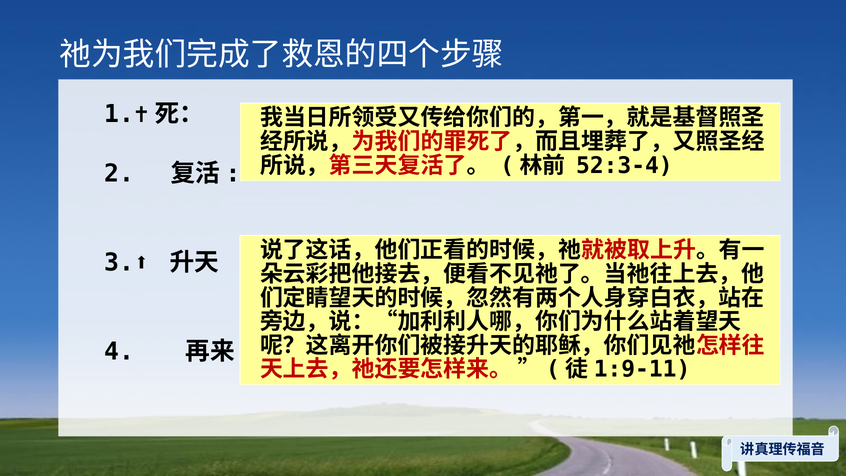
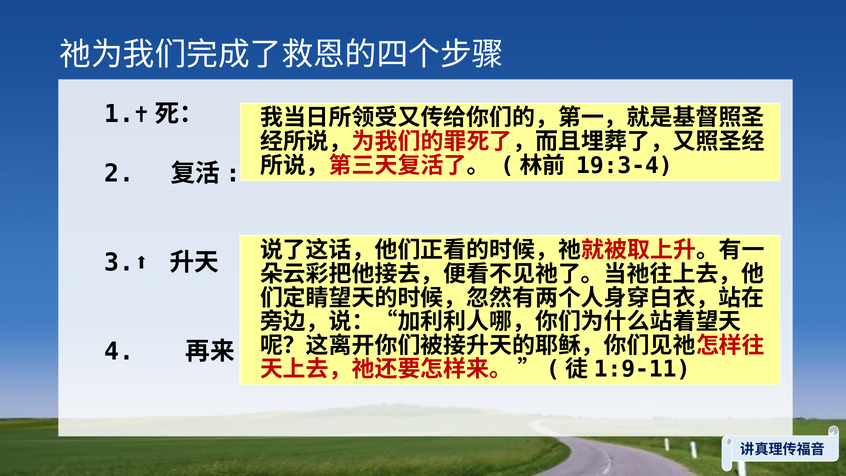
52:3-4: 52:3-4 -> 19:3-4 (624, 165)
